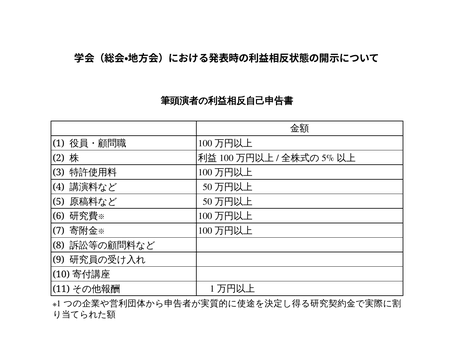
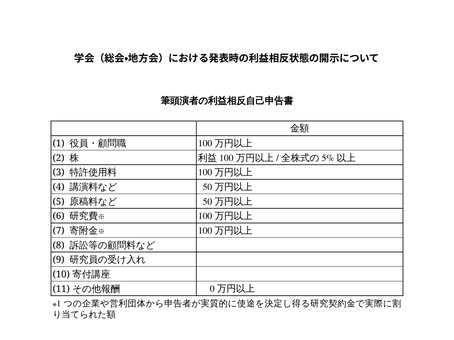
1: 1 -> 0 (212, 289)
